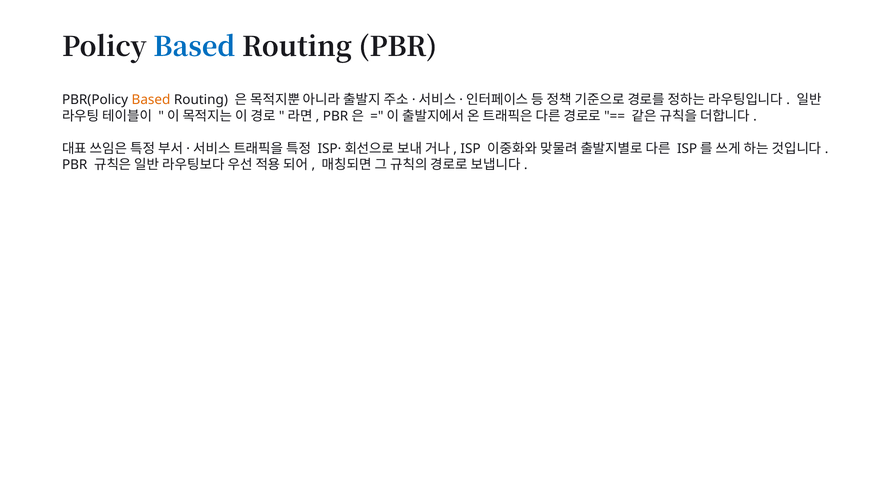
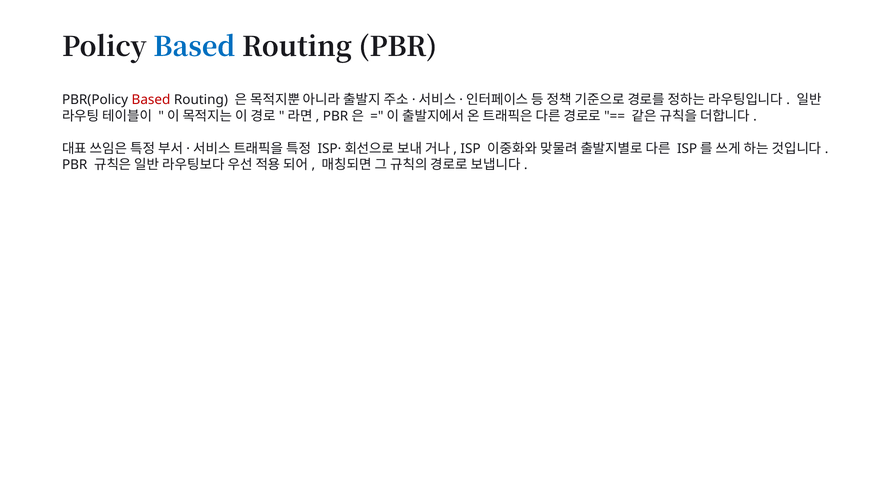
Based colour: orange -> red (151, 100)
